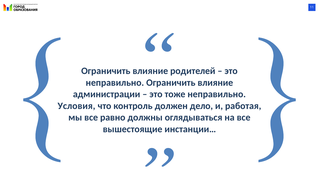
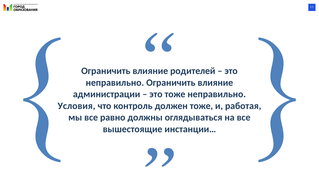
должен дело: дело -> тоже (201, 106)
